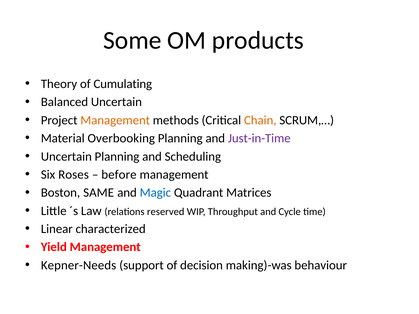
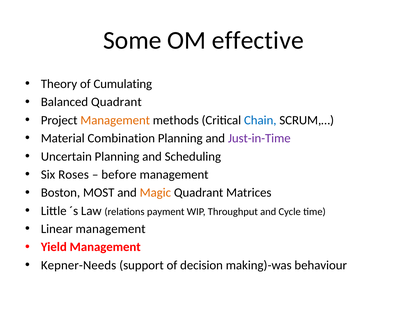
products: products -> effective (258, 41)
Balanced Uncertain: Uncertain -> Quadrant (116, 102)
Chain colour: orange -> blue (260, 120)
Overbooking: Overbooking -> Combination (121, 138)
SAME: SAME -> MOST (99, 193)
Magic colour: blue -> orange (155, 193)
reserved: reserved -> payment (166, 212)
Linear characterized: characterized -> management (111, 229)
